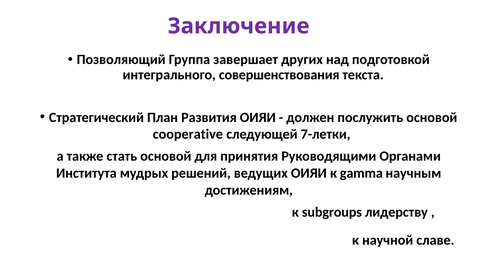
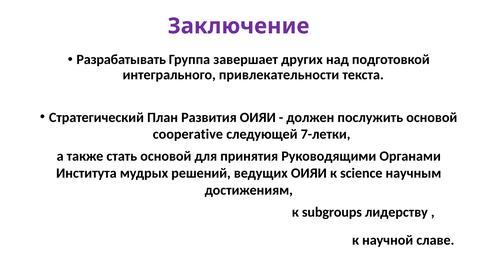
Позволяющий: Позволяющий -> Разрабатывать (121, 60)
совершенствования: совершенствования -> привлекательности (279, 75)
gamma: gamma -> science (361, 173)
